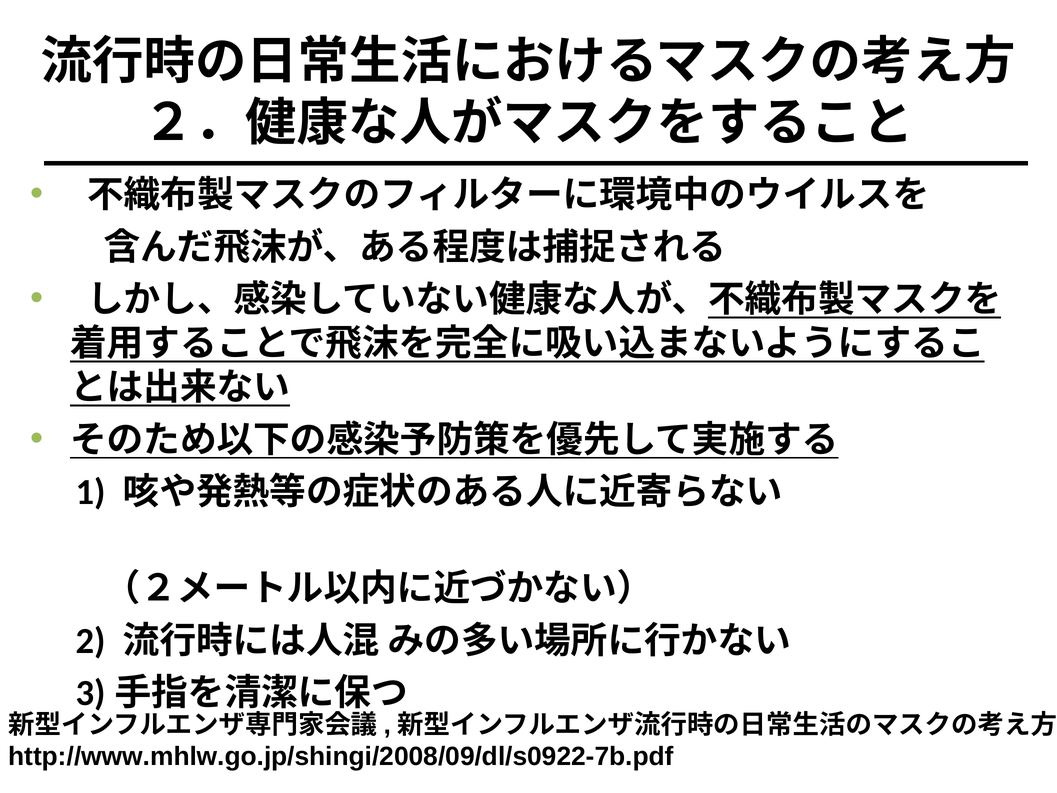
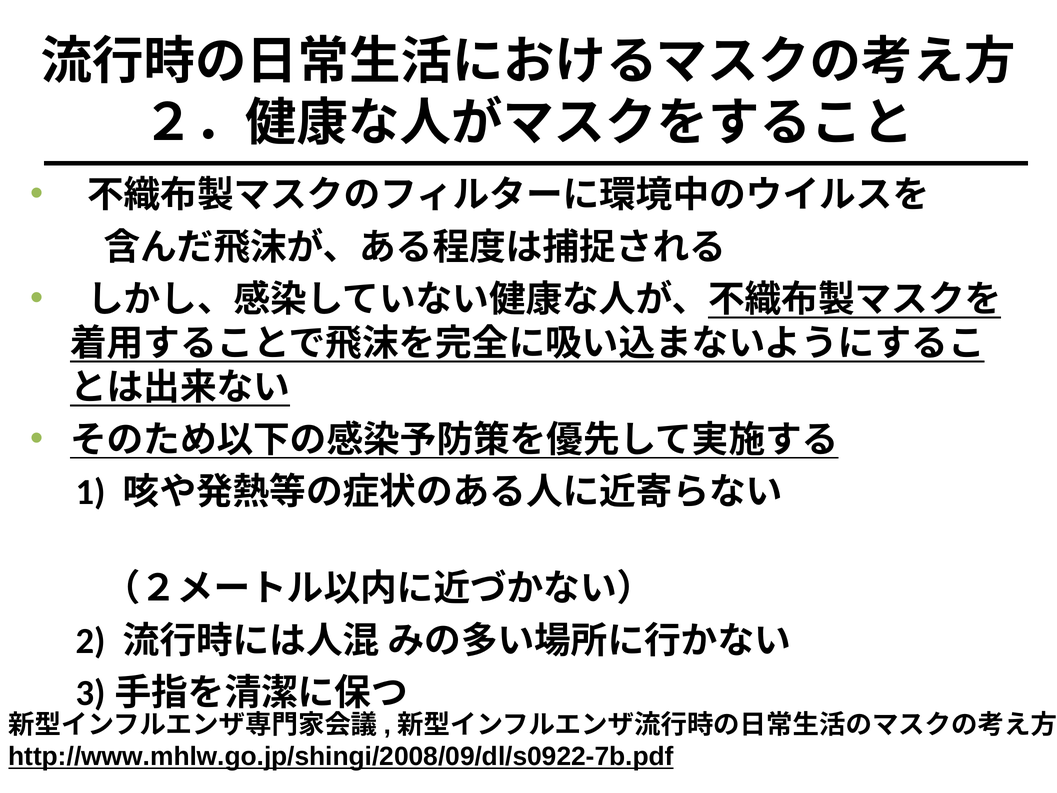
http://www.mhlw.go.jp/shingi/2008/09/dl/s0922-7b.pdf underline: none -> present (341, 756)
